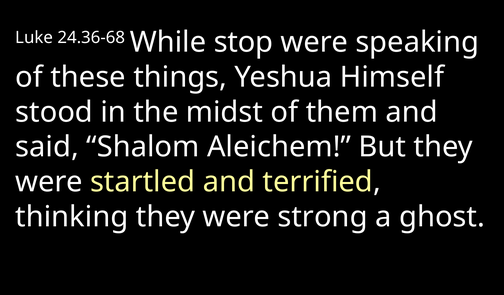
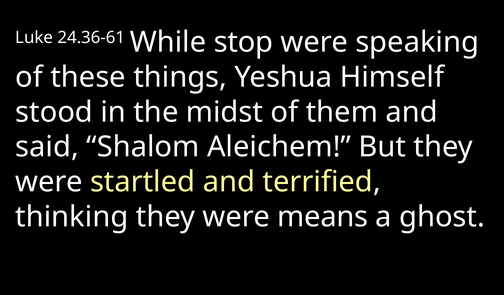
24.36-68: 24.36-68 -> 24.36-61 (91, 38)
strong: strong -> means (323, 217)
